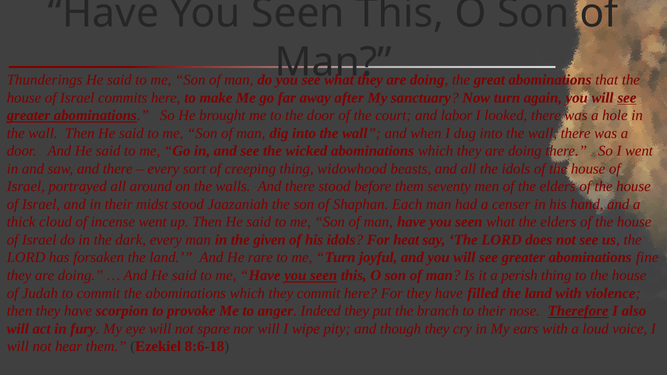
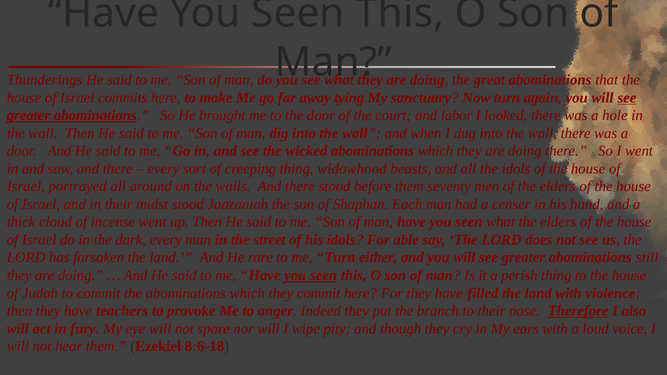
after: after -> tying (349, 98)
given: given -> street (269, 240)
heat: heat -> able (406, 240)
joyful: joyful -> either (378, 258)
fine: fine -> still (647, 258)
scorpion: scorpion -> teachers (122, 311)
